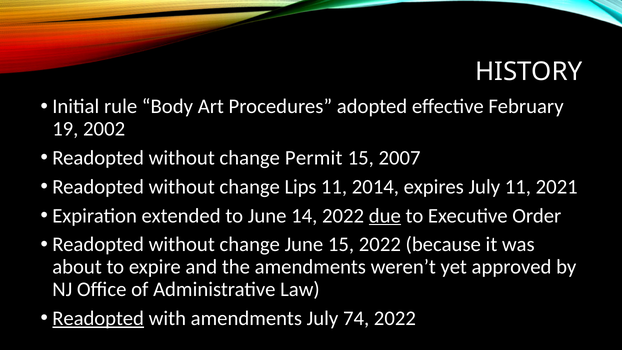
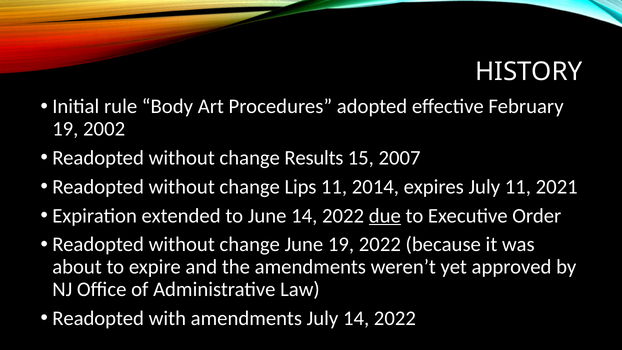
Permit: Permit -> Results (314, 158)
June 15: 15 -> 19 (341, 245)
Readopted underline: present -> none (98, 318)
July 74: 74 -> 14 (356, 318)
